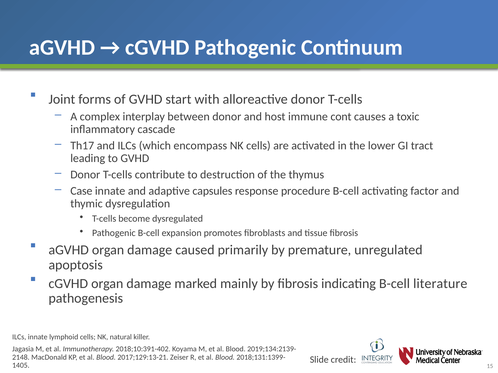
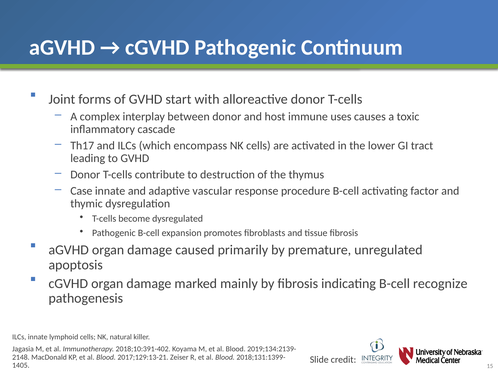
cont: cont -> uses (341, 117)
capsules: capsules -> vascular (212, 191)
literature: literature -> recognize (440, 284)
